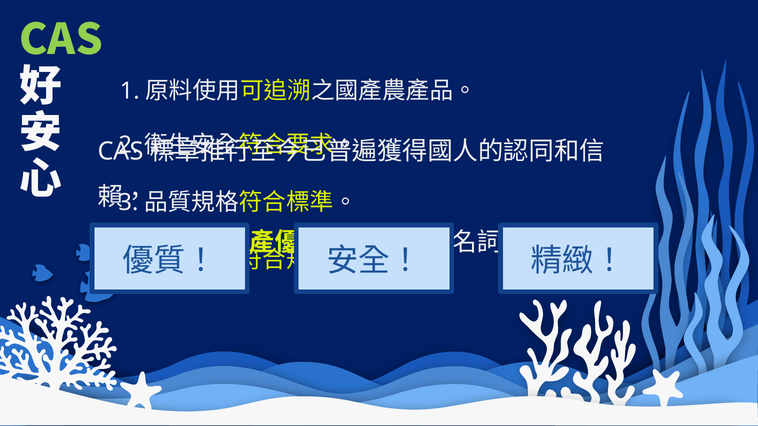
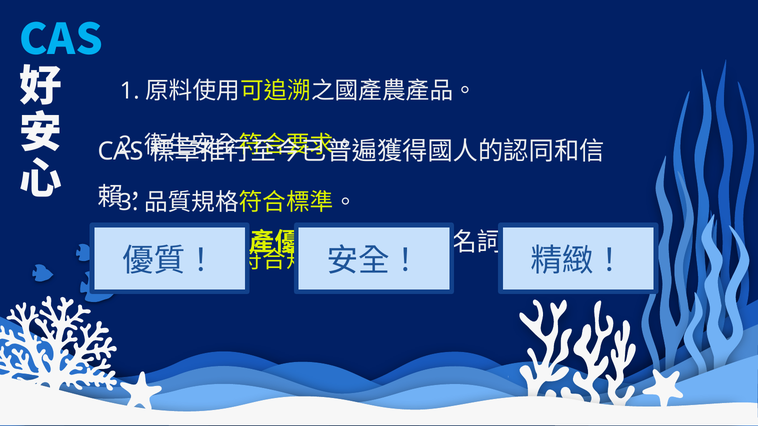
CAS colour: light green -> light blue (61, 40)
